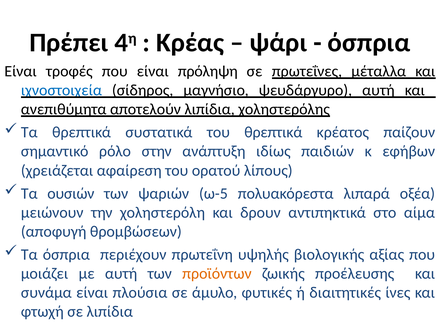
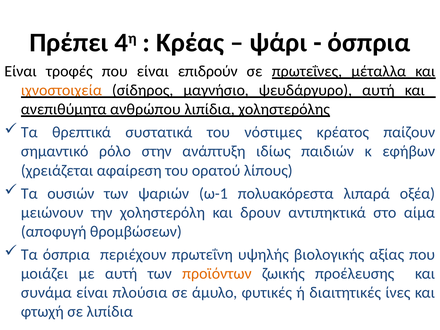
πρόληψη: πρόληψη -> επιδρούν (208, 71)
ιχνοστοιχεία colour: blue -> orange (61, 90)
αποτελούν: αποτελούν -> ανθρώπου (145, 109)
του θρεπτικά: θρεπτικά -> νόστιμες (273, 132)
ω-5: ω-5 -> ω-1 (213, 193)
